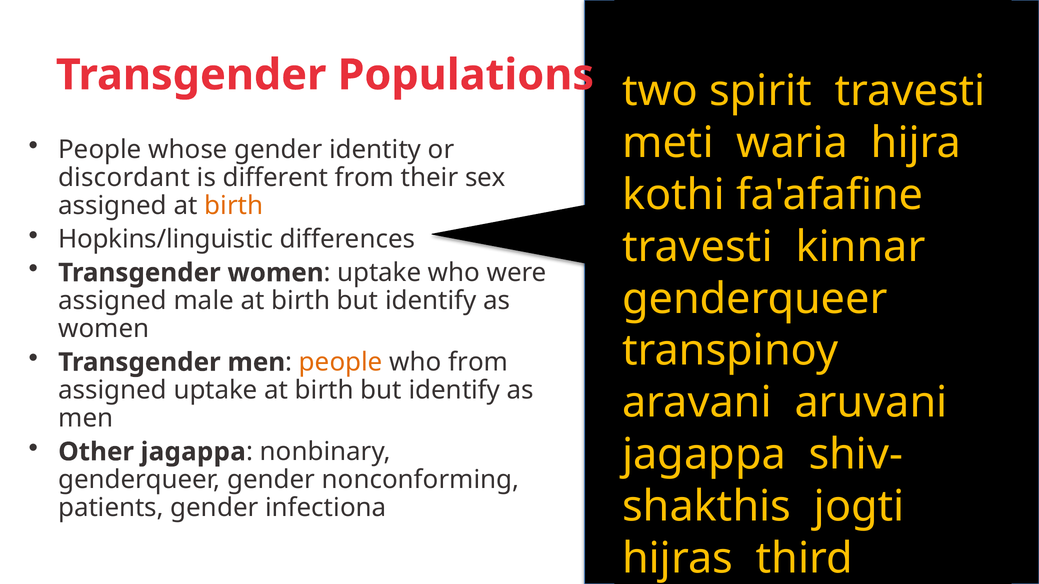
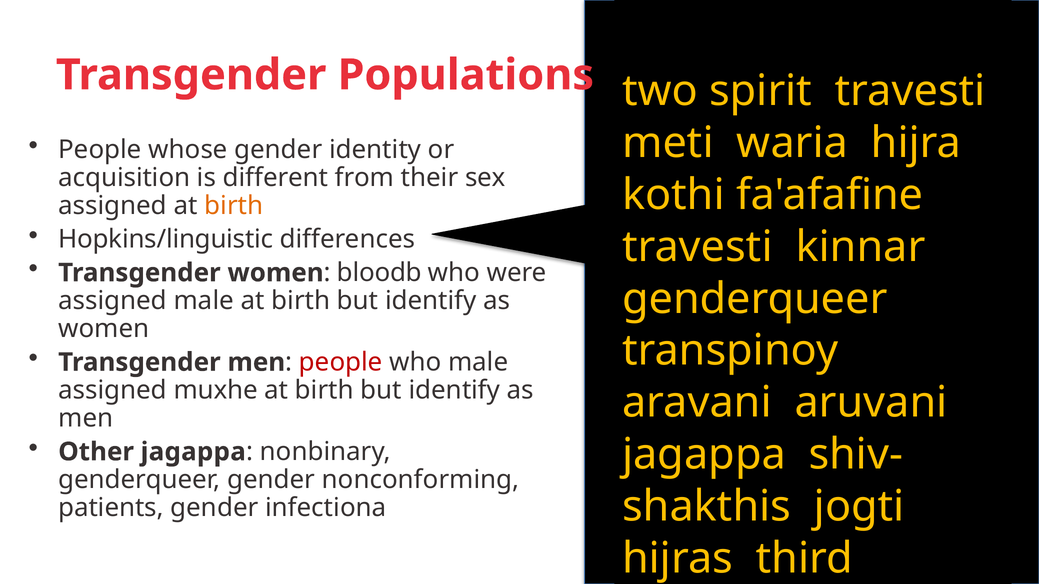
discordant: discordant -> acquisition (124, 178)
uptake: uptake -> bloodb (379, 273)
people colour: orange -> red (341, 363)
who from: from -> male (478, 363)
assigned uptake: uptake -> muxhe (216, 391)
